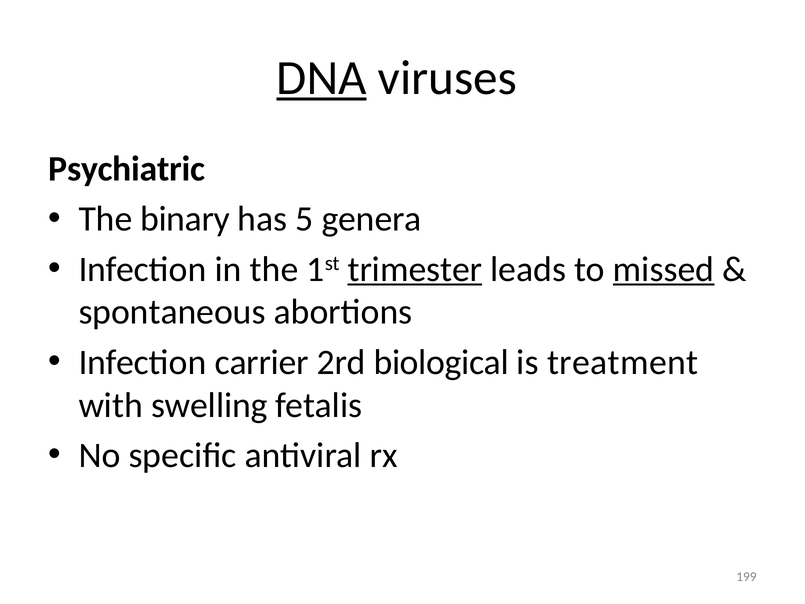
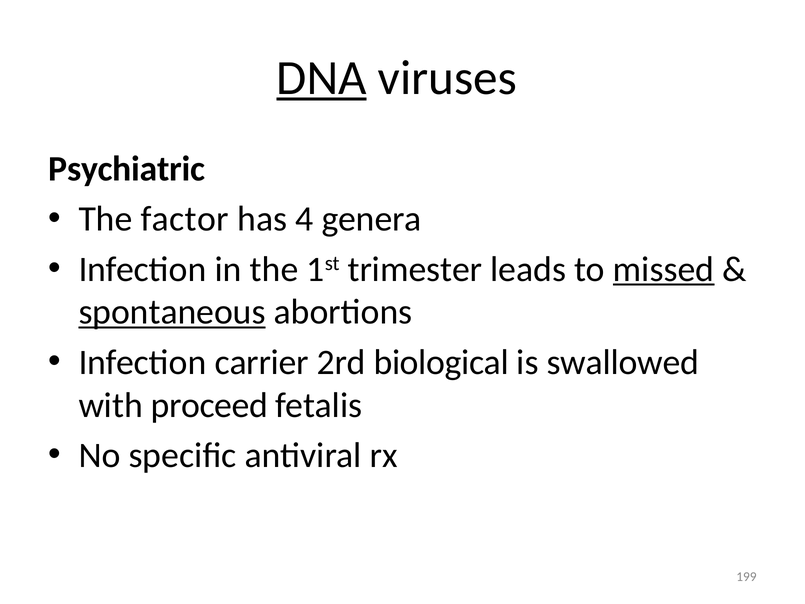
binary: binary -> factor (185, 219)
5: 5 -> 4 (304, 219)
trimester underline: present -> none (415, 269)
spontaneous underline: none -> present (172, 312)
treatment: treatment -> swallowed (623, 362)
swelling: swelling -> proceed (209, 405)
